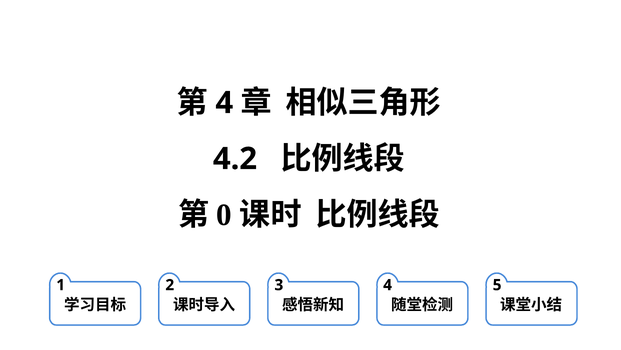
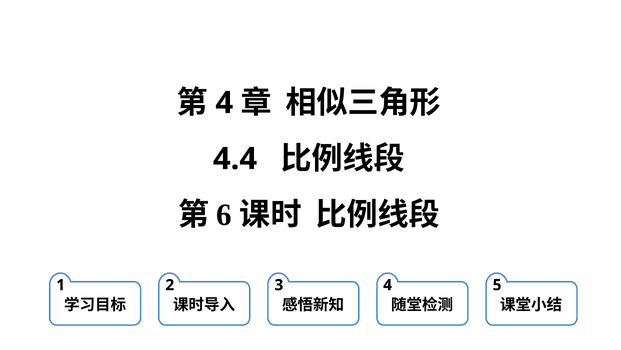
4.2: 4.2 -> 4.4 (235, 159)
0: 0 -> 6 (224, 214)
